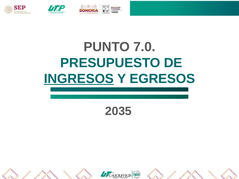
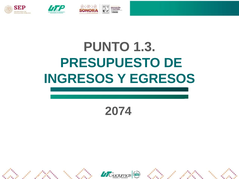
7.0: 7.0 -> 1.3 (144, 47)
INGRESOS underline: present -> none (79, 79)
2035: 2035 -> 2074 (118, 111)
